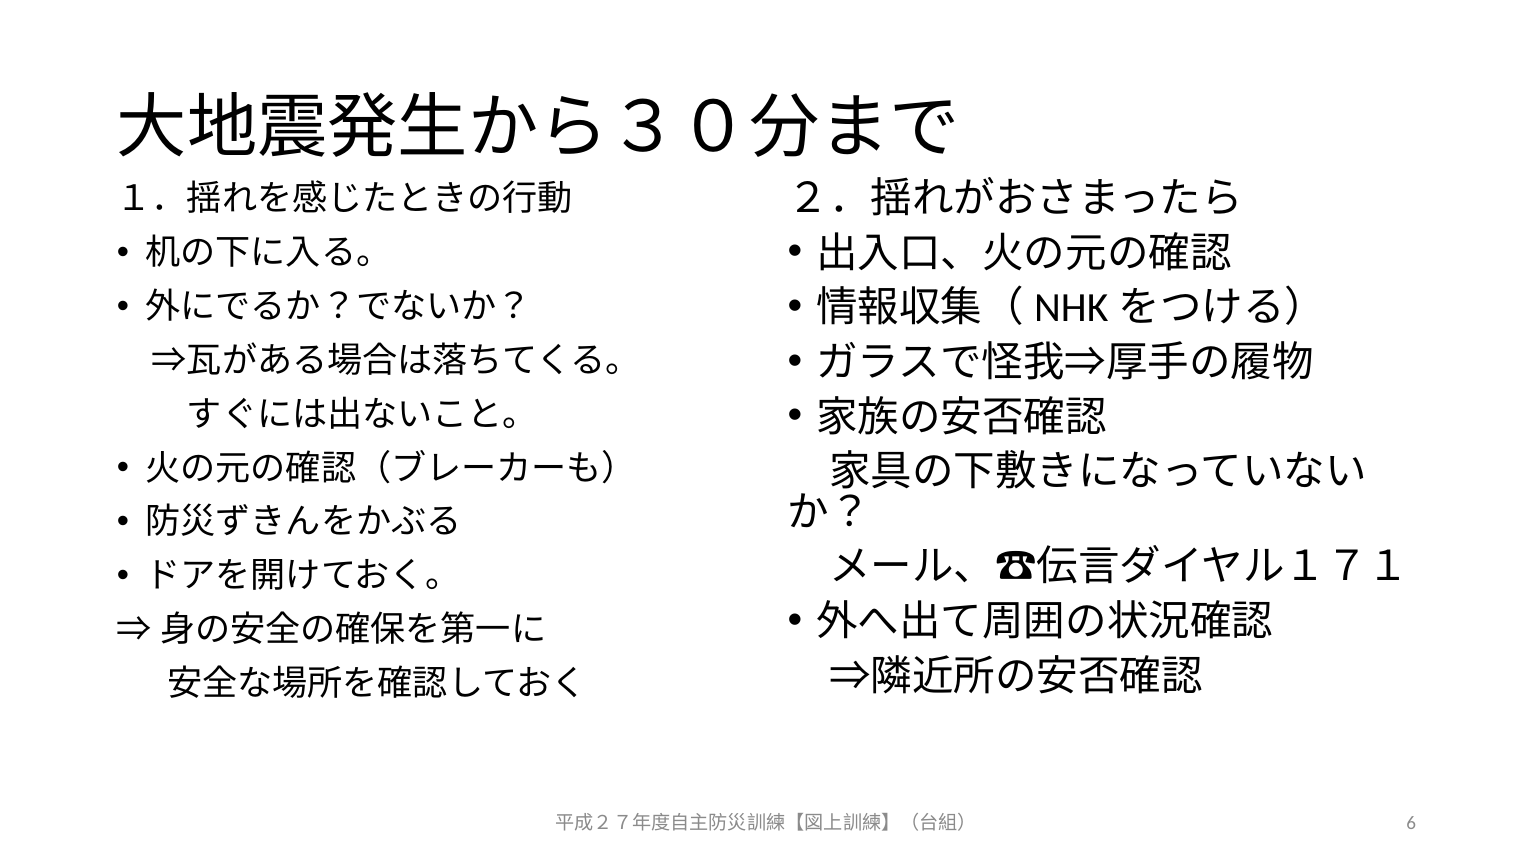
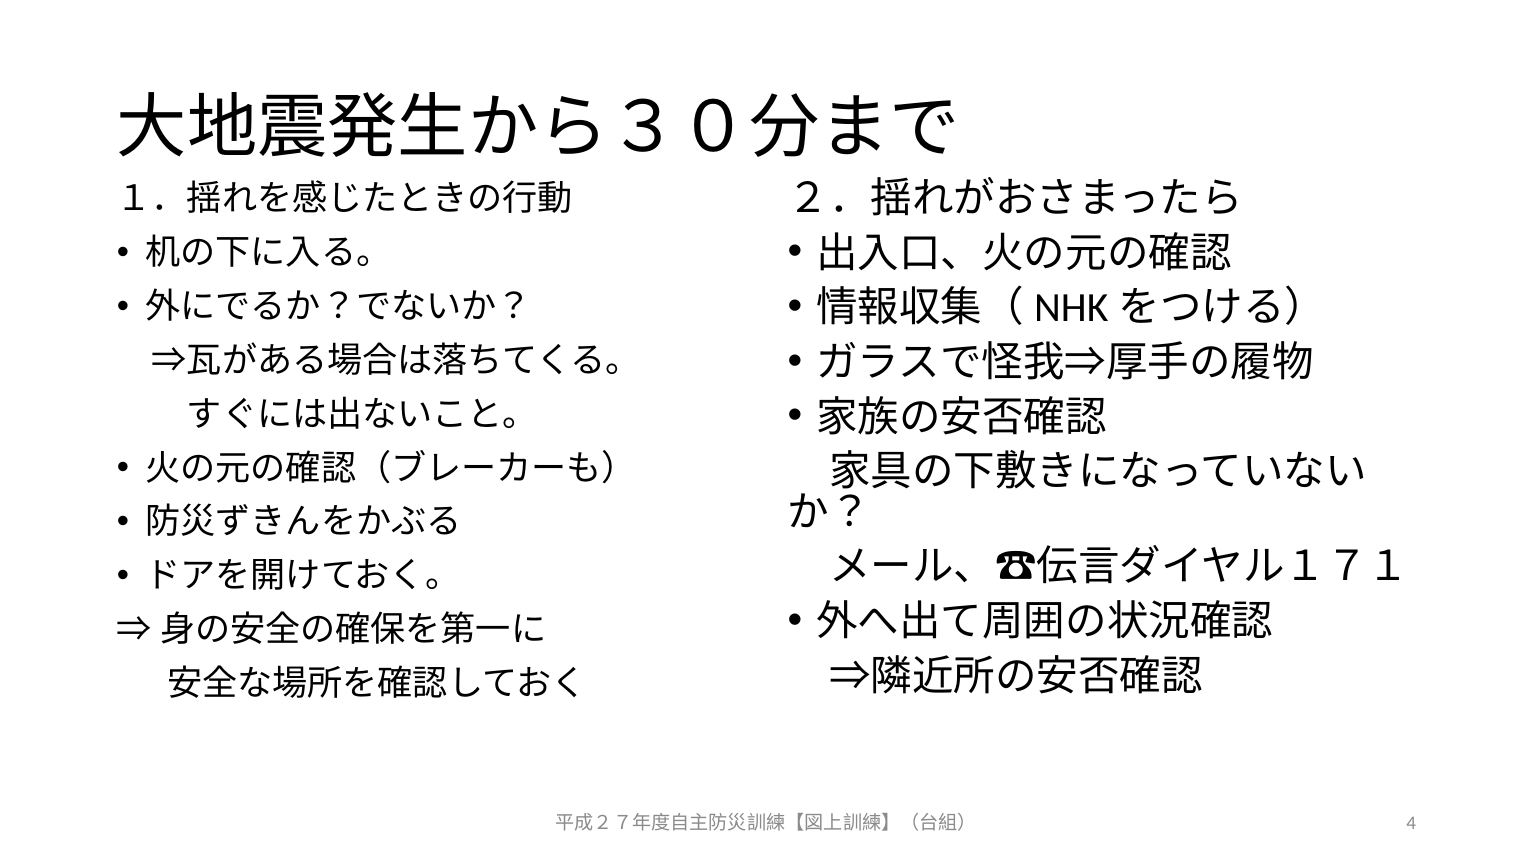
6: 6 -> 4 (1411, 823)
